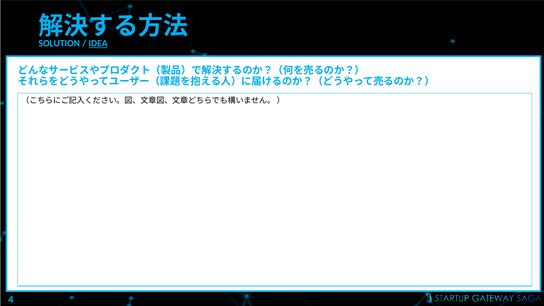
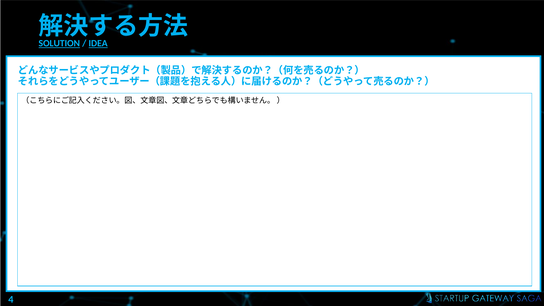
SOLUTION underline: none -> present (59, 43)
